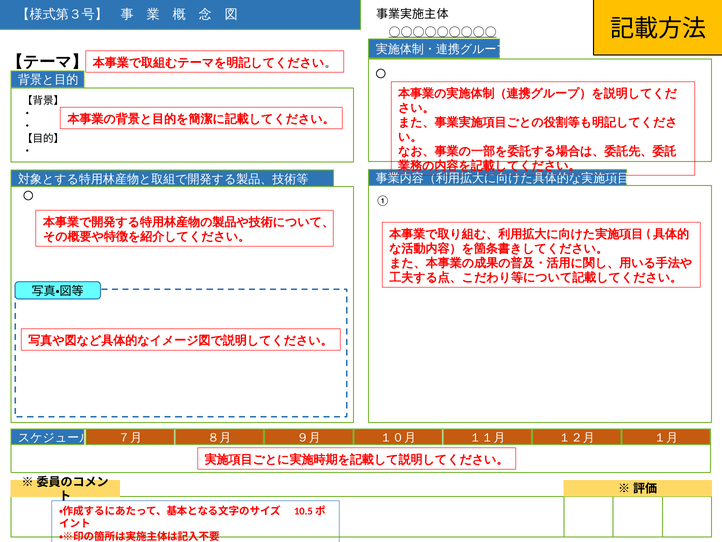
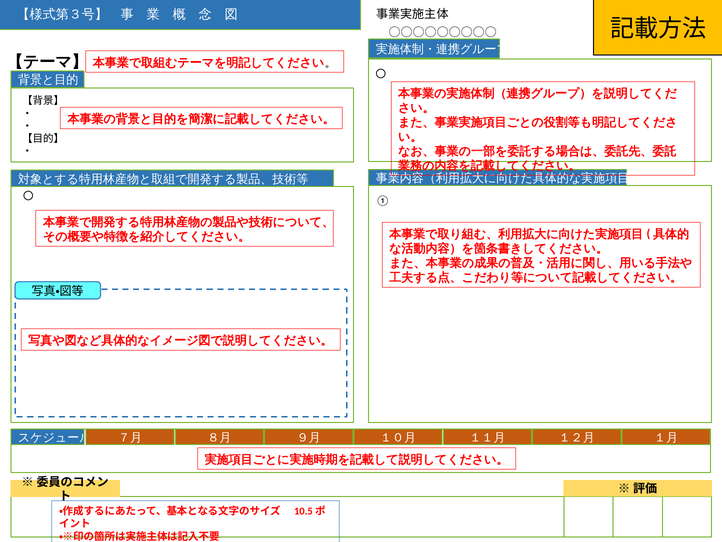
〇〇〇〇〇〇〇〇〇 underline: present -> none (443, 32)
